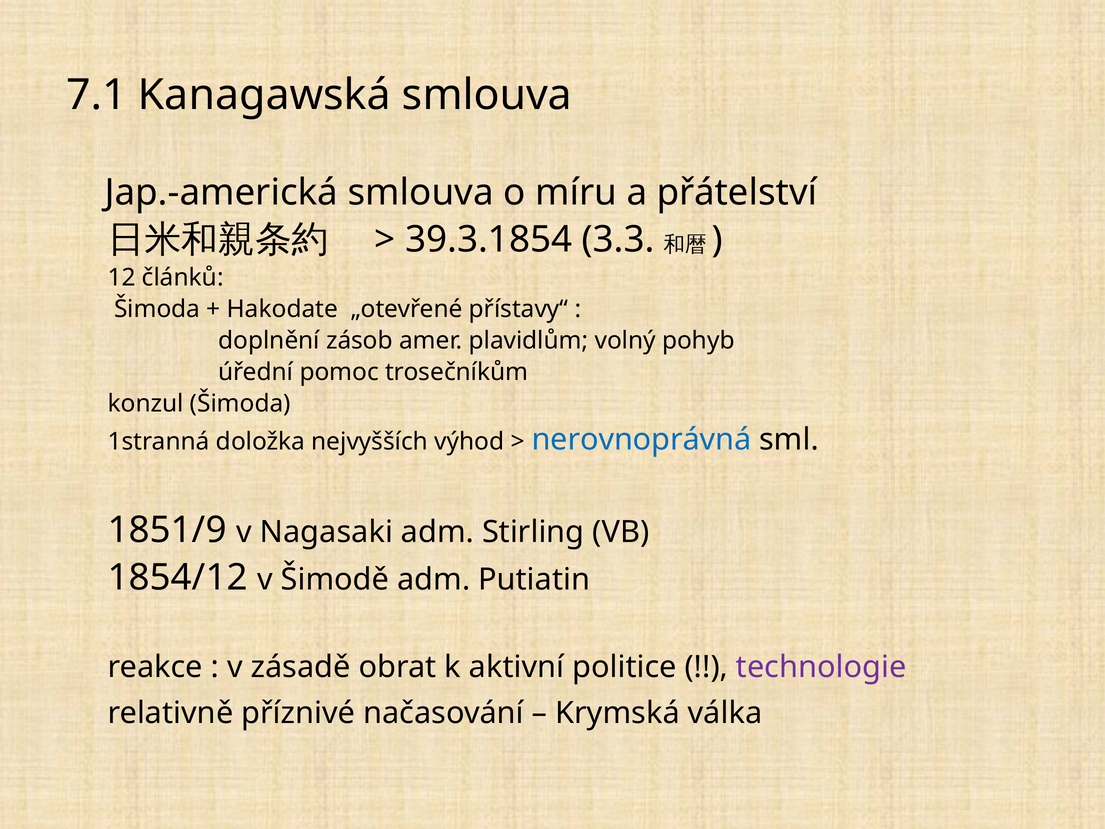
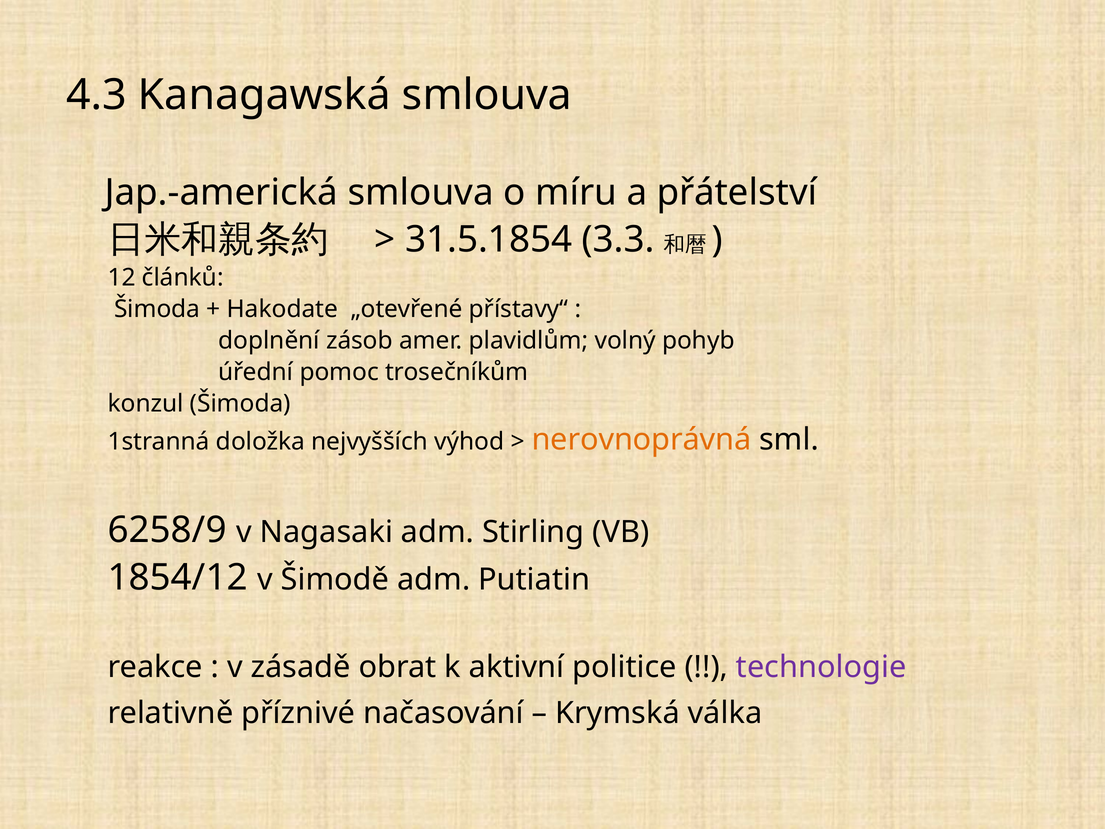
7.1: 7.1 -> 4.3 (97, 95)
39.3.1854: 39.3.1854 -> 31.5.1854 (489, 240)
nerovnoprávná colour: blue -> orange (641, 439)
1851/9: 1851/9 -> 6258/9 (167, 530)
